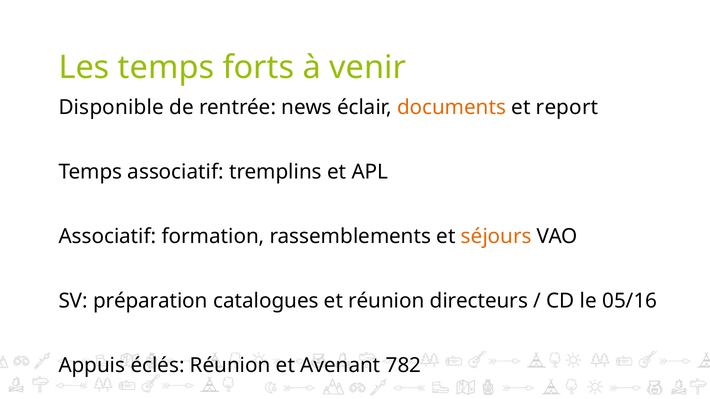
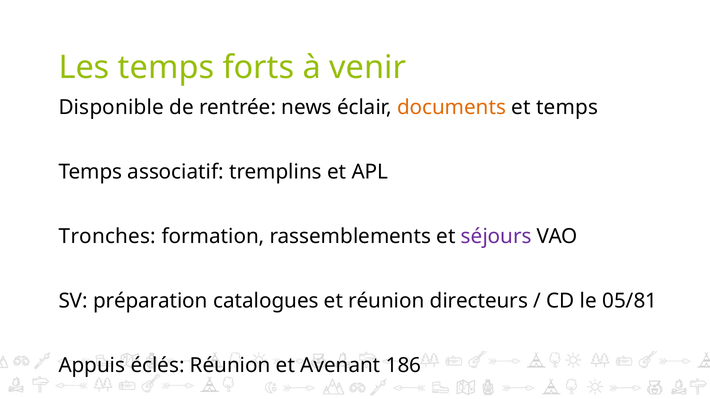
et report: report -> temps (567, 108)
Associatif: Associatif -> Tronches (107, 237)
séjours colour: orange -> purple (496, 237)
05/16: 05/16 -> 05/81 (630, 301)
782: 782 -> 186 (404, 366)
